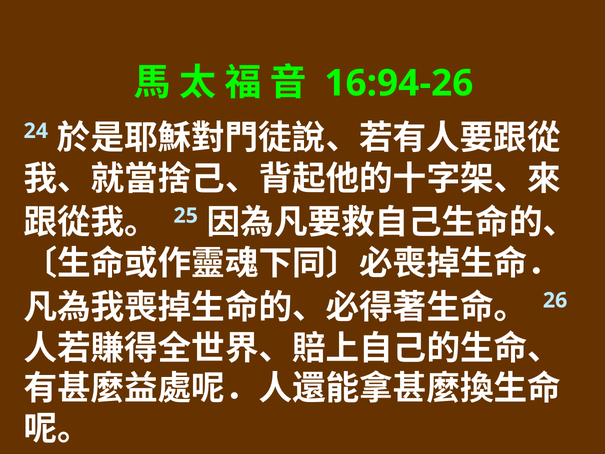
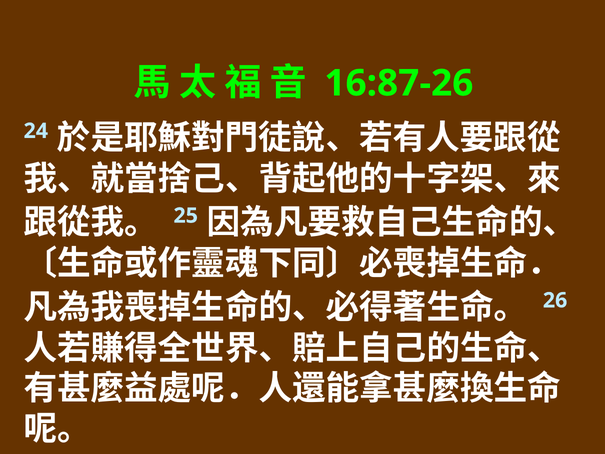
16:94-26: 16:94-26 -> 16:87-26 (399, 83)
